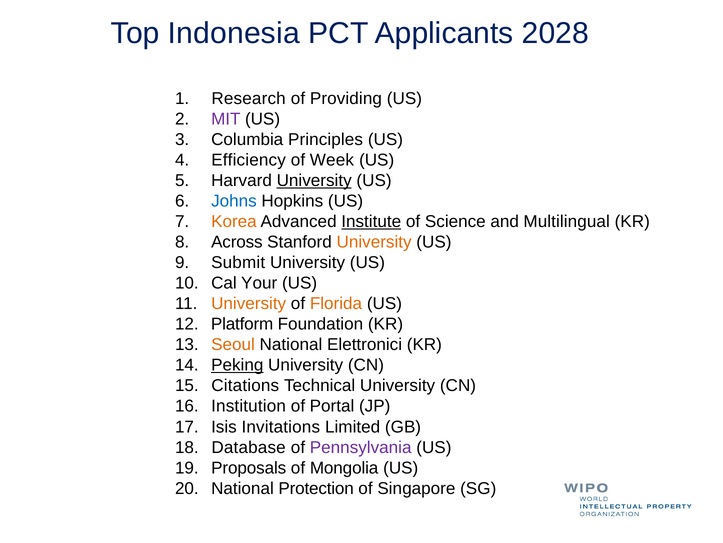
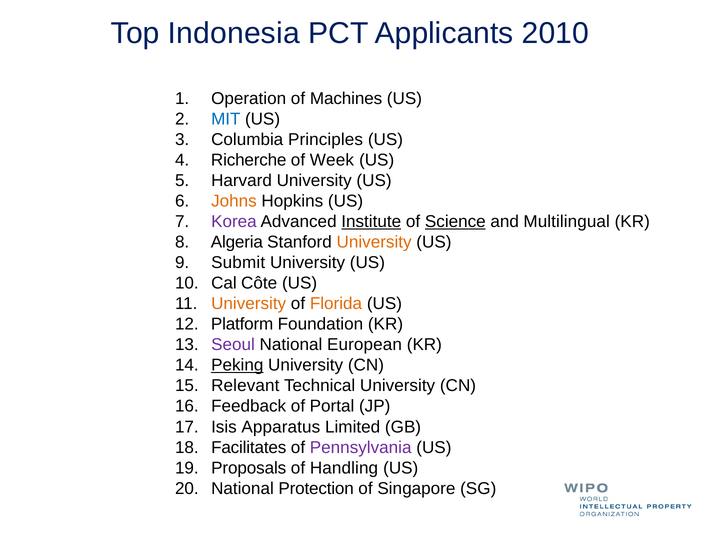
2028: 2028 -> 2010 (555, 33)
Research: Research -> Operation (249, 98)
Providing: Providing -> Machines (346, 98)
MIT colour: purple -> blue (226, 119)
Efficiency: Efficiency -> Richerche (249, 160)
University underline: present -> none (314, 180)
Johns colour: blue -> orange (234, 201)
Korea colour: orange -> purple (234, 221)
Science underline: none -> present (455, 221)
Across: Across -> Algeria (237, 242)
Your: Your -> Côte (259, 283)
Seoul colour: orange -> purple (233, 344)
Elettronici: Elettronici -> European (365, 344)
Citations: Citations -> Relevant (245, 385)
Institution: Institution -> Feedback (249, 406)
Invitations: Invitations -> Apparatus (281, 426)
Database: Database -> Facilitates (249, 447)
Mongolia: Mongolia -> Handling (344, 467)
